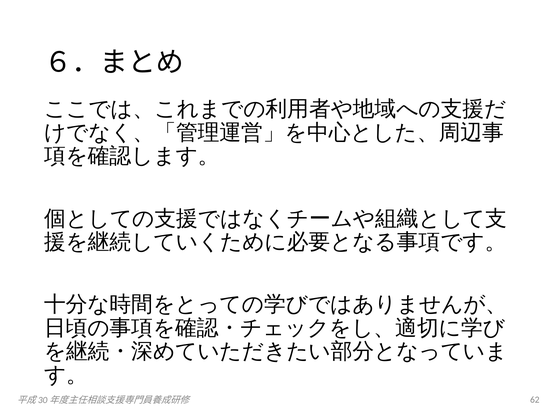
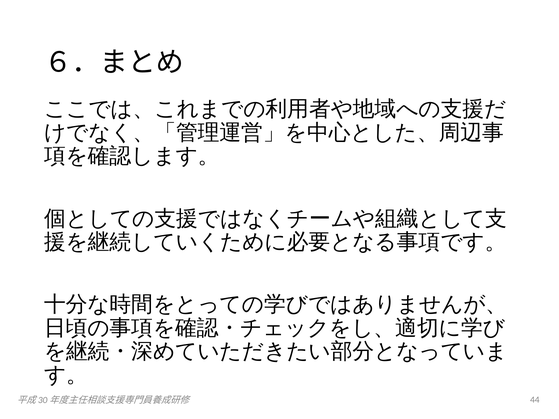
62: 62 -> 44 (535, 400)
